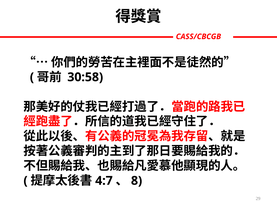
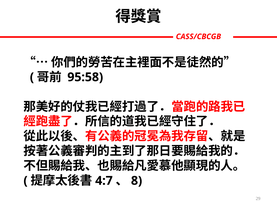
30:58: 30:58 -> 95:58 (85, 77)
